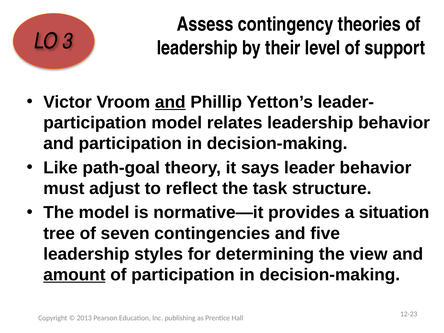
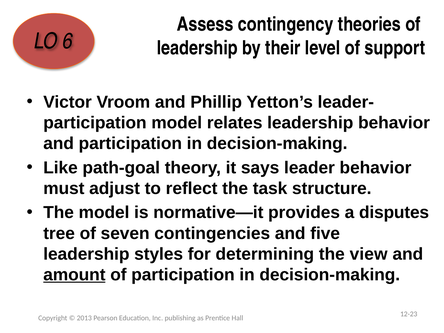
3: 3 -> 6 (68, 41)
and underline: present -> none (170, 102)
situation: situation -> disputes (394, 213)
